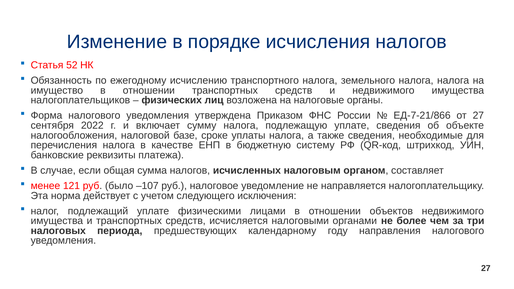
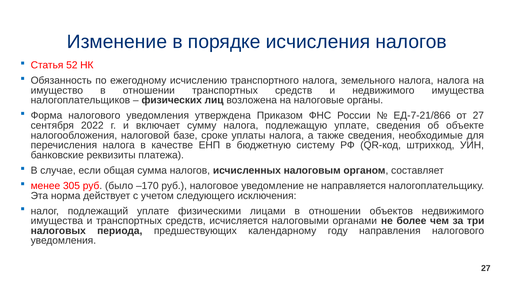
121: 121 -> 305 (71, 186)
–107: –107 -> –170 (147, 186)
